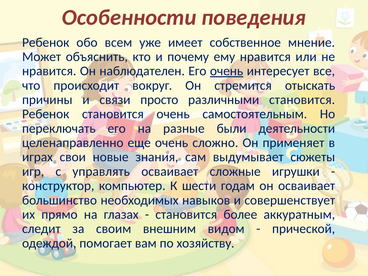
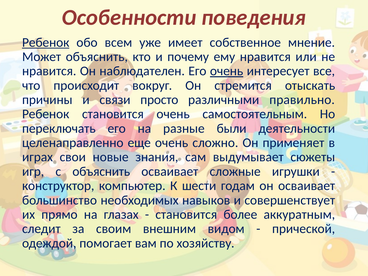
Ребенок underline: none -> present (46, 42)
различными становится: становится -> правильно (302, 100)
с управлять: управлять -> объяснить (101, 171)
